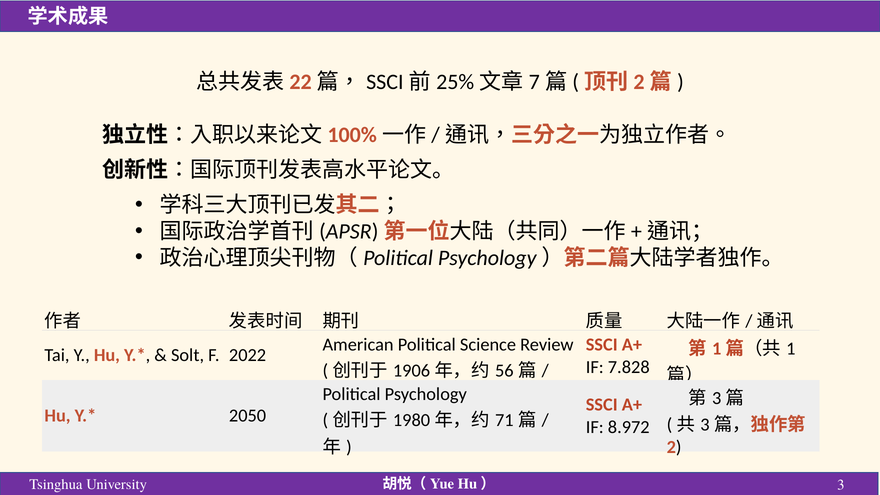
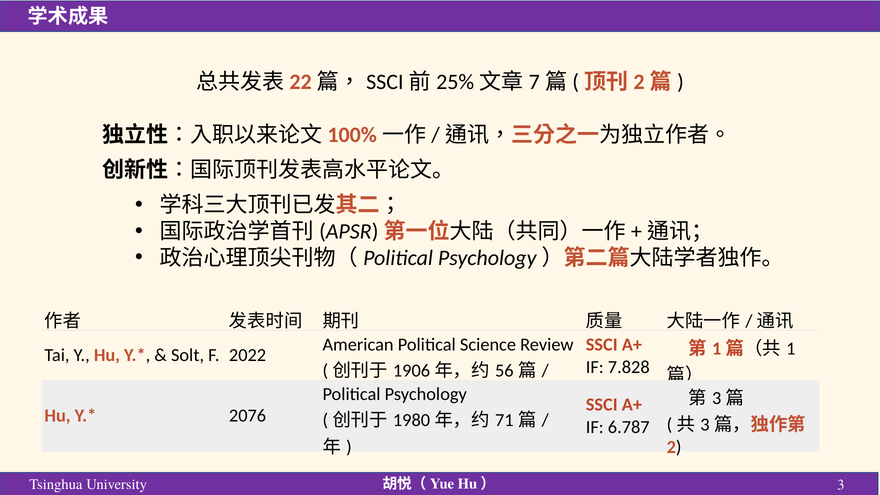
2050: 2050 -> 2076 (248, 416)
8.972: 8.972 -> 6.787 (629, 427)
